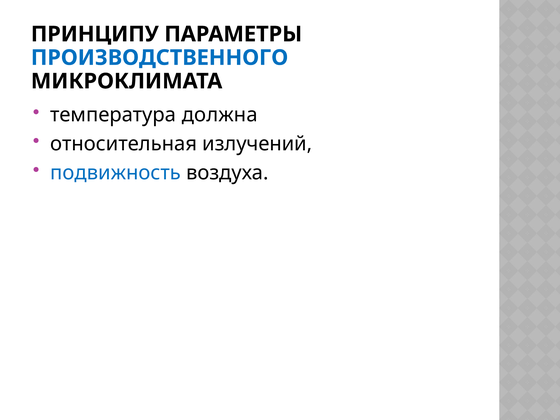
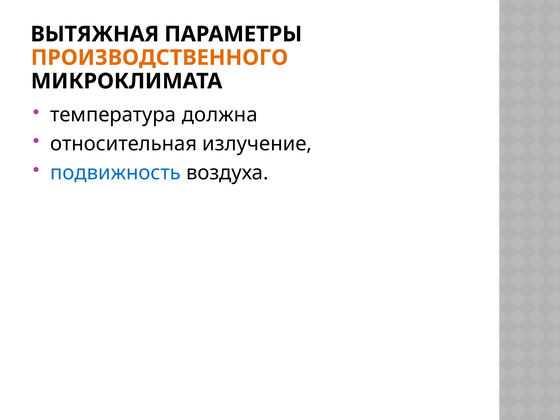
ПРИНЦИПУ: ПРИНЦИПУ -> ВЫТЯЖНАЯ (95, 34)
ПРОИЗВОДСТВЕННОГО colour: blue -> orange (159, 58)
излучений: излучений -> излучение (257, 144)
